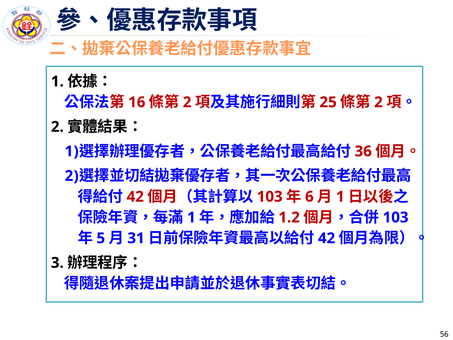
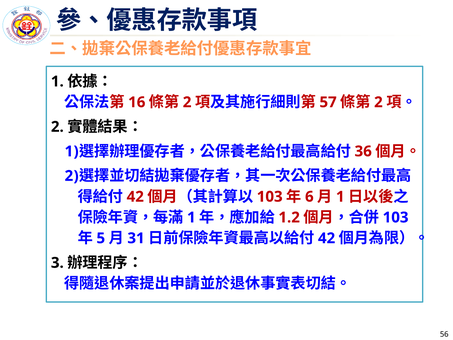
25: 25 -> 57 (328, 102)
